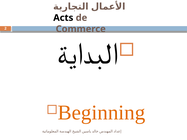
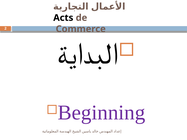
Beginning colour: orange -> purple (101, 113)
